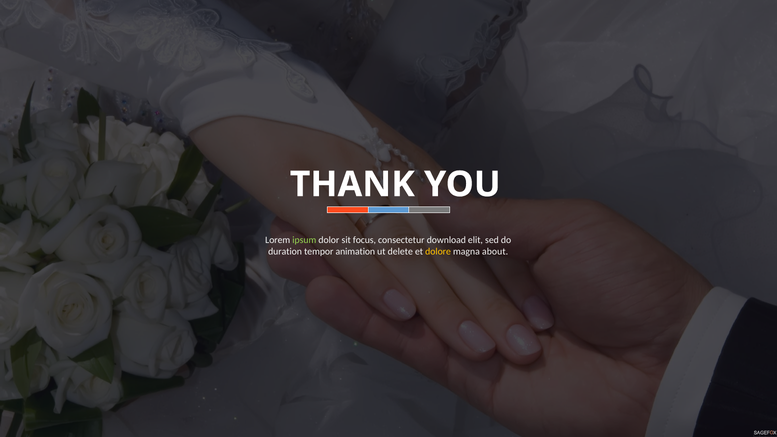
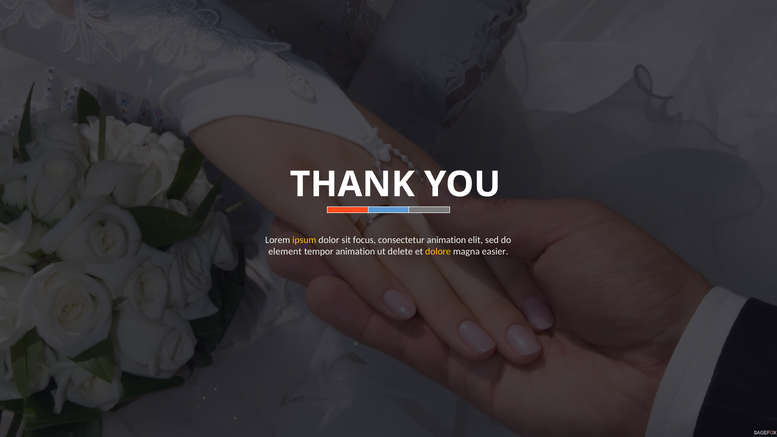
ipsum colour: light green -> yellow (304, 240)
consectetur download: download -> animation (446, 240)
duration: duration -> element (285, 252)
about: about -> easier (495, 252)
